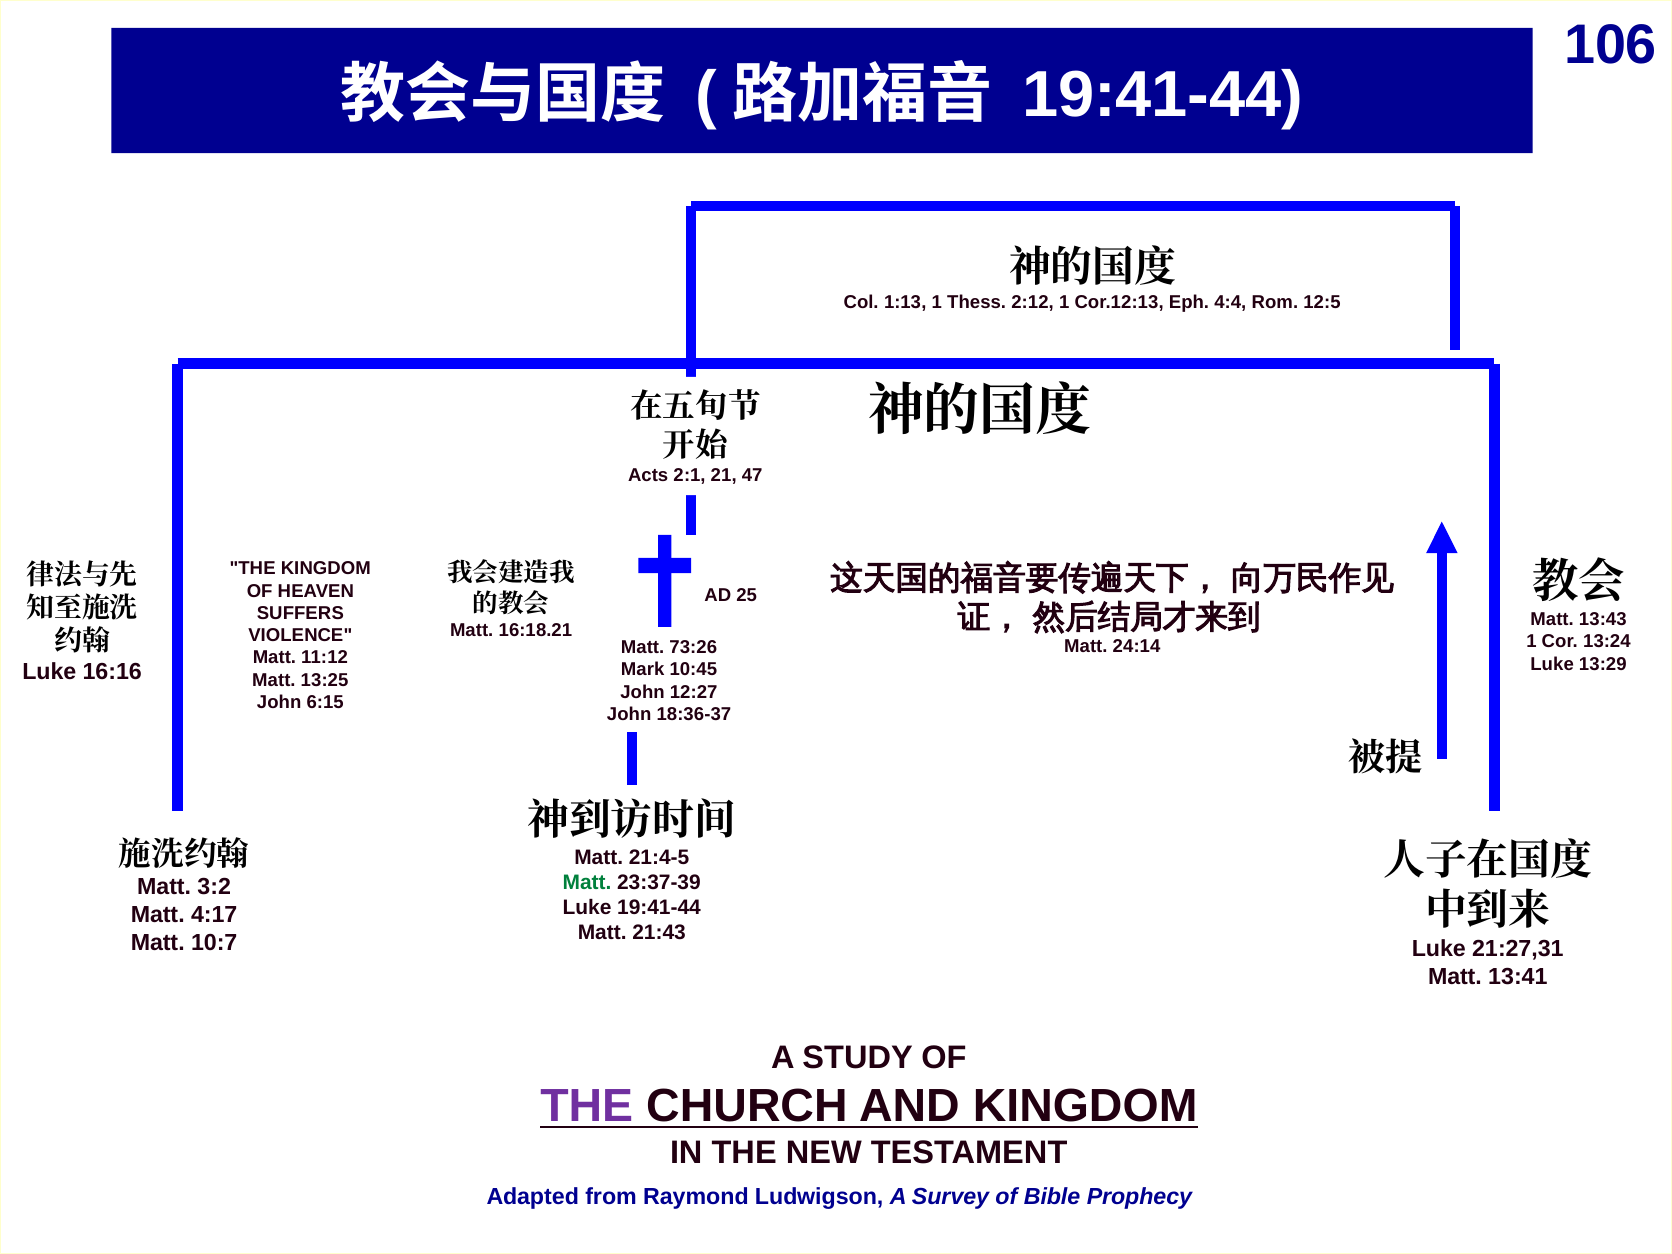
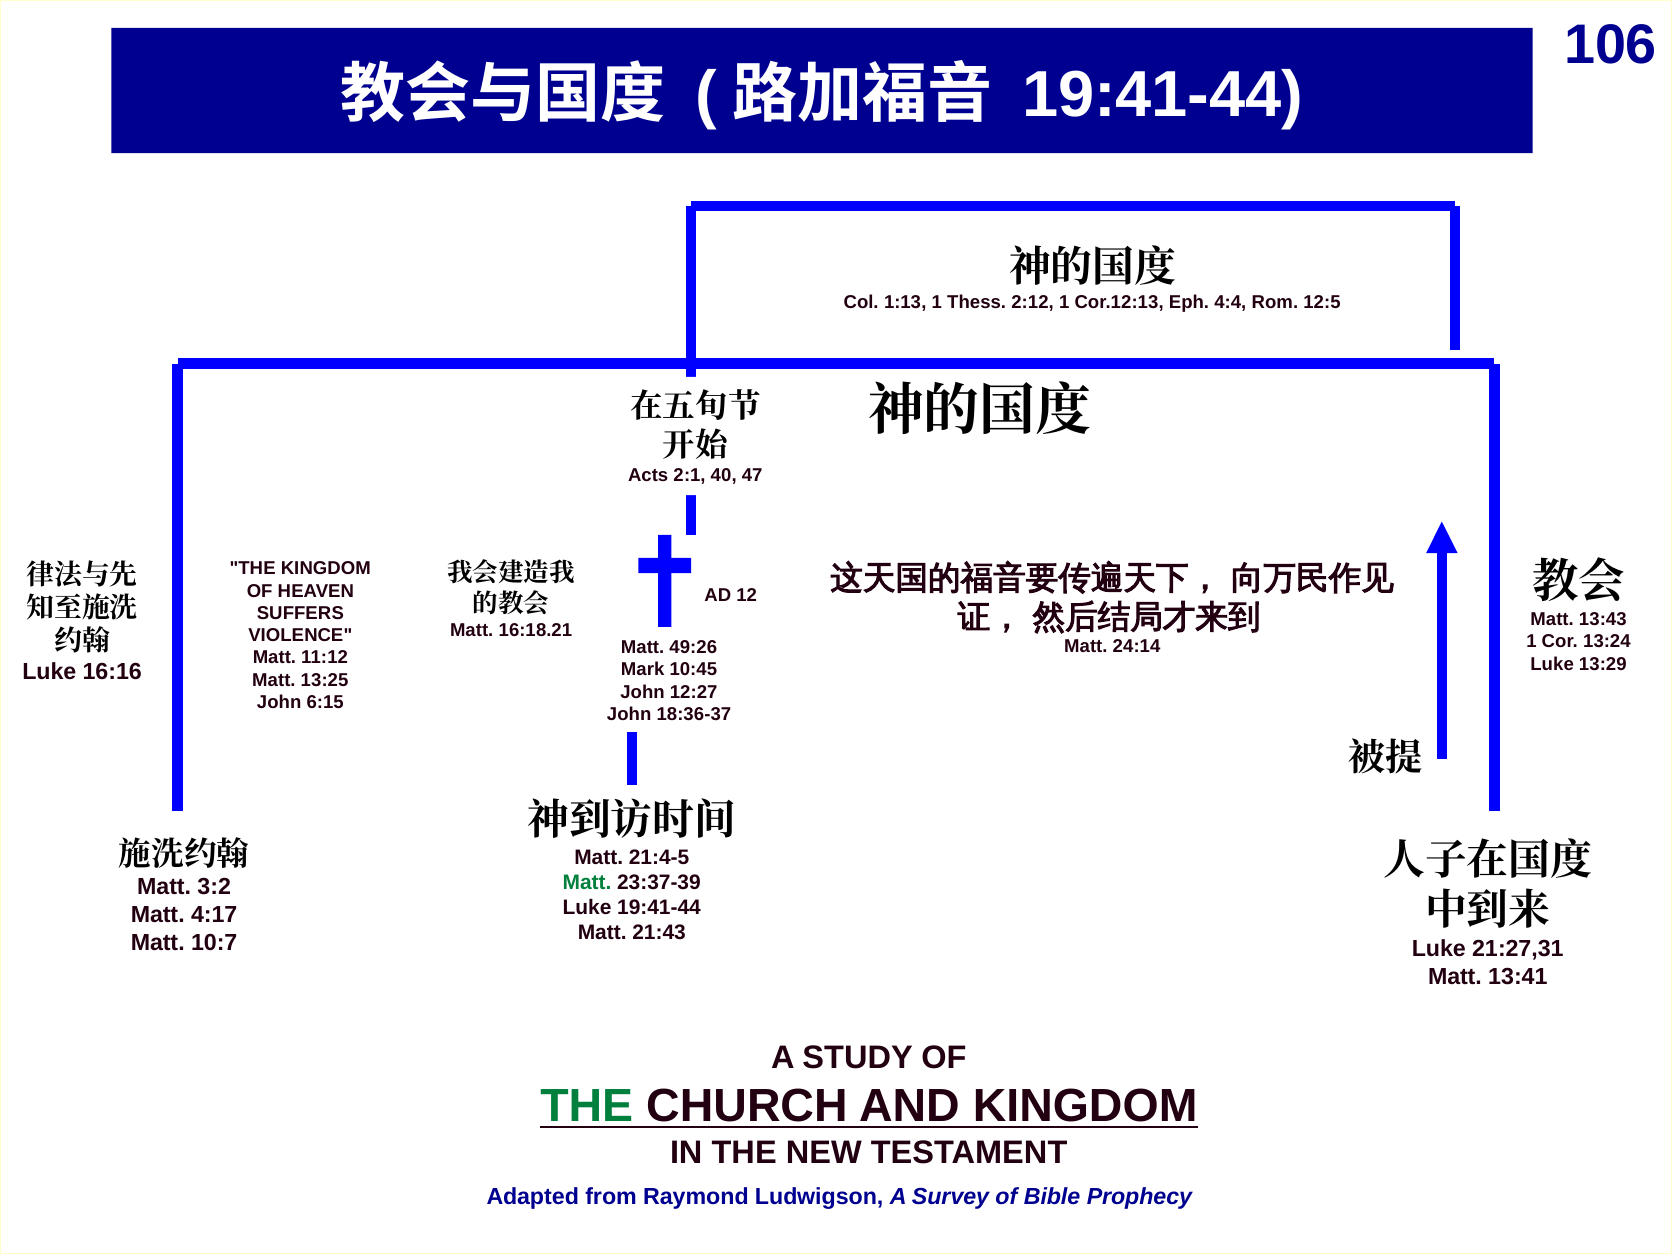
21: 21 -> 40 (724, 476)
25: 25 -> 12 (747, 595)
73:26: 73:26 -> 49:26 (693, 648)
THE colour: purple -> green (587, 1107)
